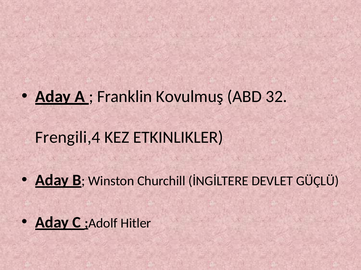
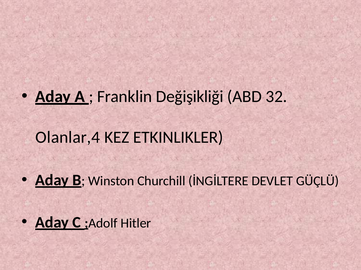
Kovulmuş: Kovulmuş -> Değişikliği (190, 97)
Frengili,4: Frengili,4 -> Olanlar,4 (68, 138)
